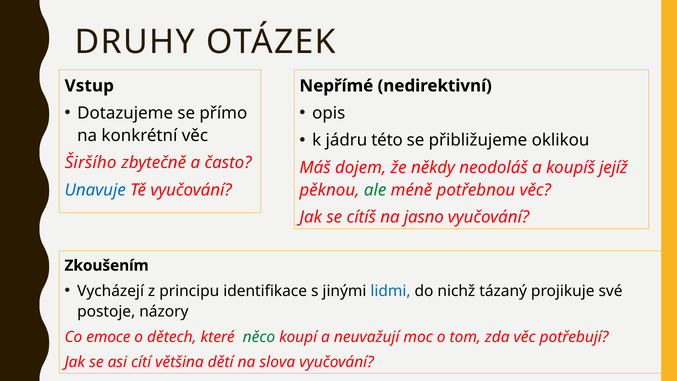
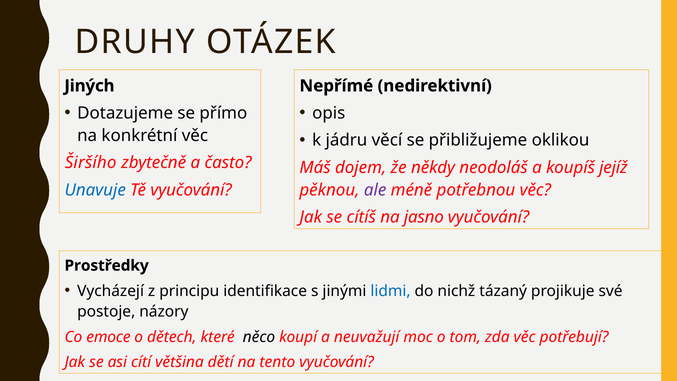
Vstup: Vstup -> Jiných (89, 86)
této: této -> věcí (387, 140)
ale colour: green -> purple (375, 190)
Zkoušením: Zkoušením -> Prostředky (107, 265)
něco colour: green -> black (259, 337)
slova: slova -> tento (277, 362)
